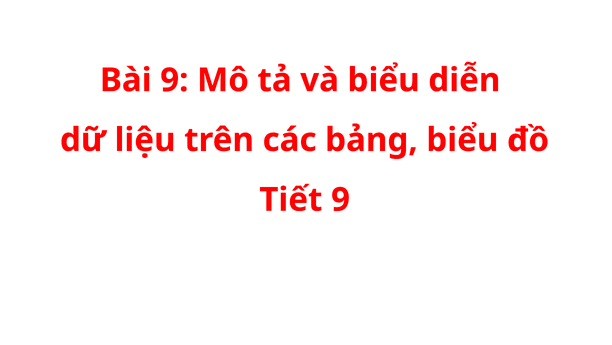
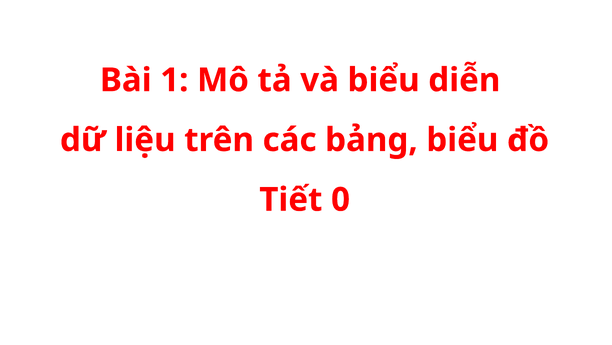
Bài 9: 9 -> 1 (174, 80)
Tiết 9: 9 -> 0 (341, 199)
